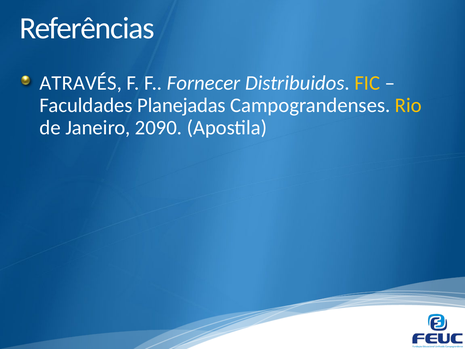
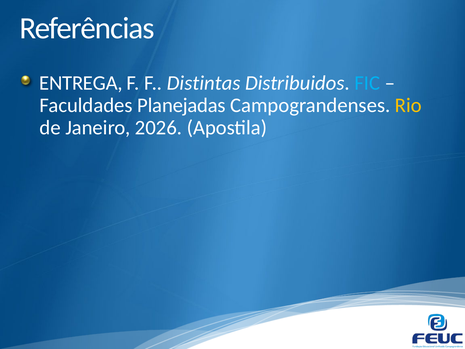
ATRAVÉS: ATRAVÉS -> ENTREGA (81, 83)
Fornecer: Fornecer -> Distintas (204, 83)
FIC colour: yellow -> light blue (367, 83)
2090: 2090 -> 2026 (158, 127)
